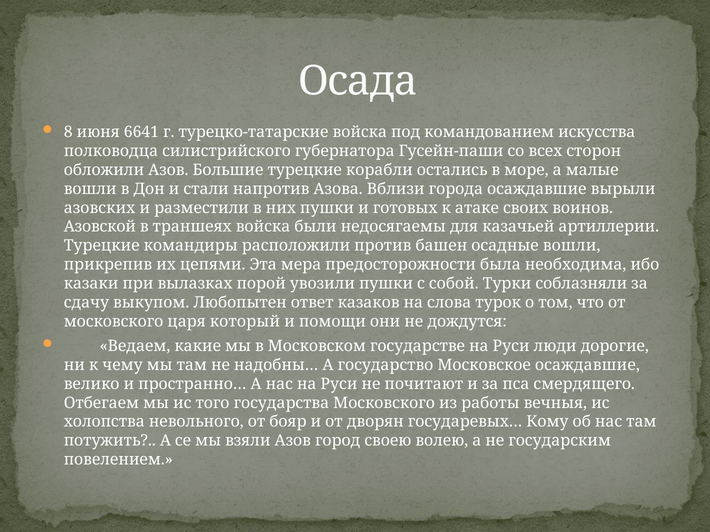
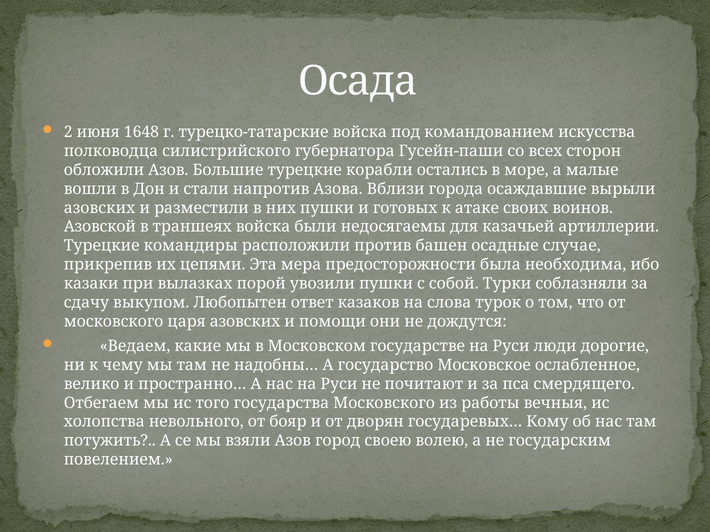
8: 8 -> 2 (68, 132)
6641: 6641 -> 1648 (141, 132)
осадные вошли: вошли -> случае (572, 246)
царя который: который -> азовских (245, 322)
Московское осаждавшие: осаждавшие -> ослабленное (587, 365)
